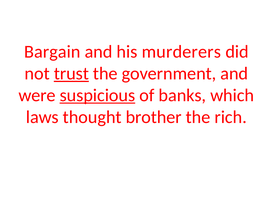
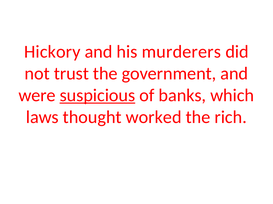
Bargain: Bargain -> Hickory (52, 52)
trust underline: present -> none (71, 74)
brother: brother -> worked (154, 118)
